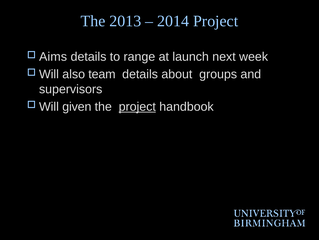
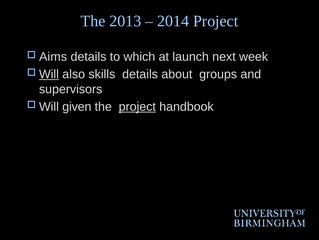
range: range -> which (139, 57)
Will underline: none -> present (49, 74)
team: team -> skills (102, 74)
